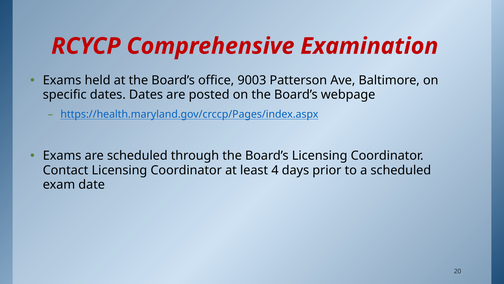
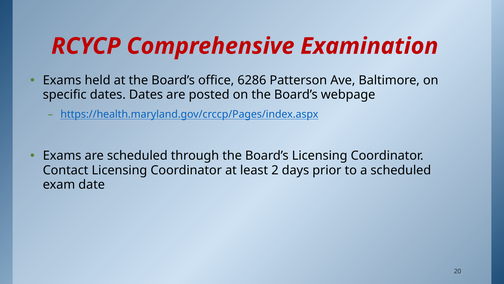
9003: 9003 -> 6286 (252, 80)
4: 4 -> 2 (275, 170)
